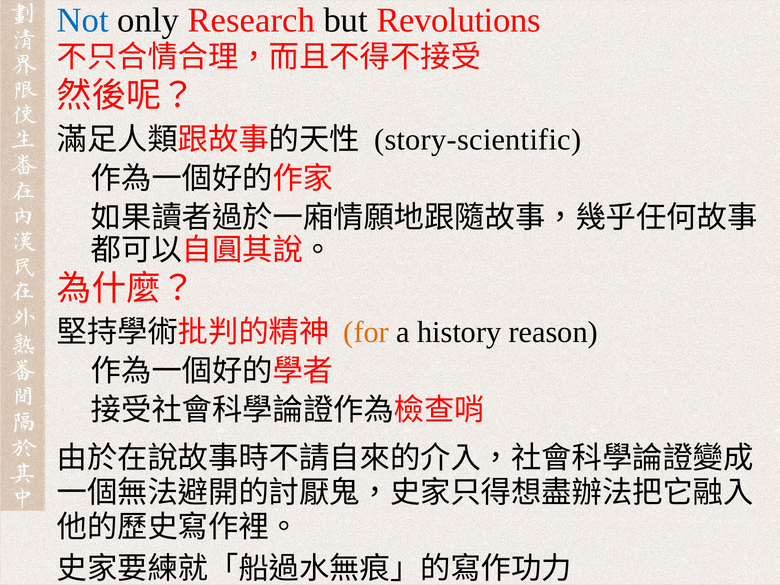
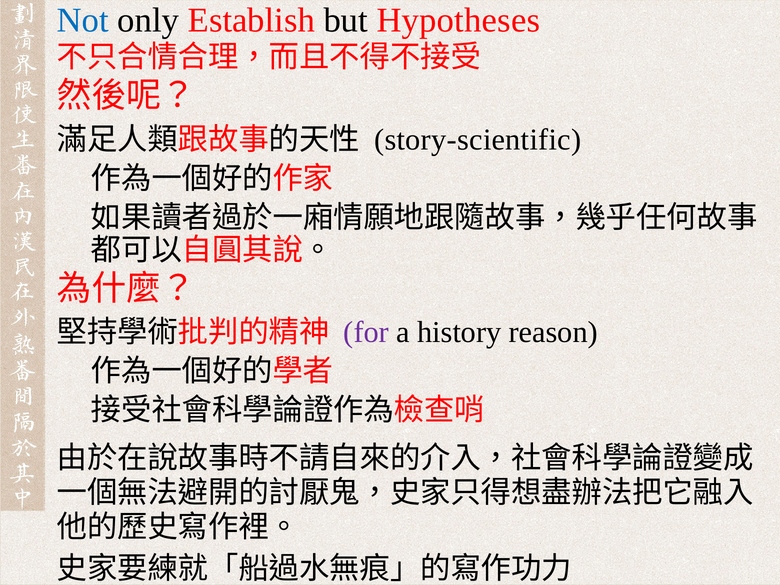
Research: Research -> Establish (251, 20)
Revolutions: Revolutions -> Hypotheses (458, 20)
for colour: orange -> purple (366, 332)
